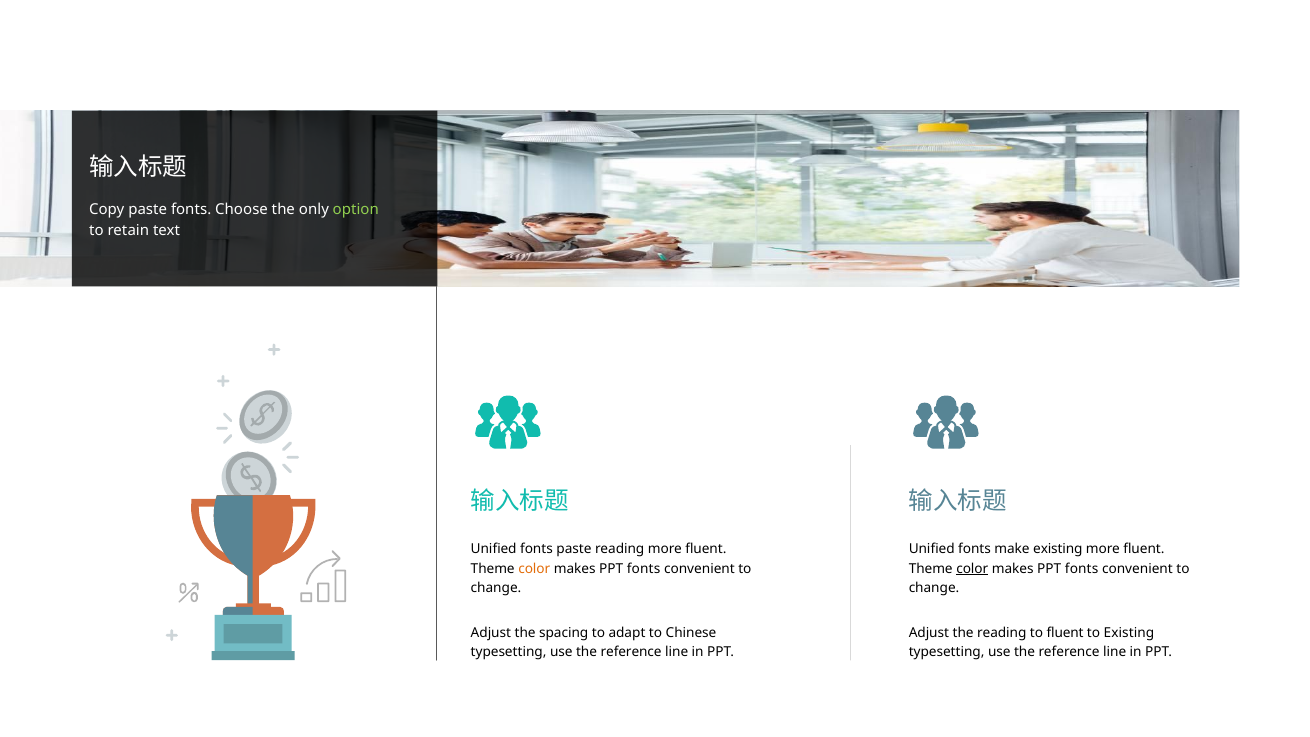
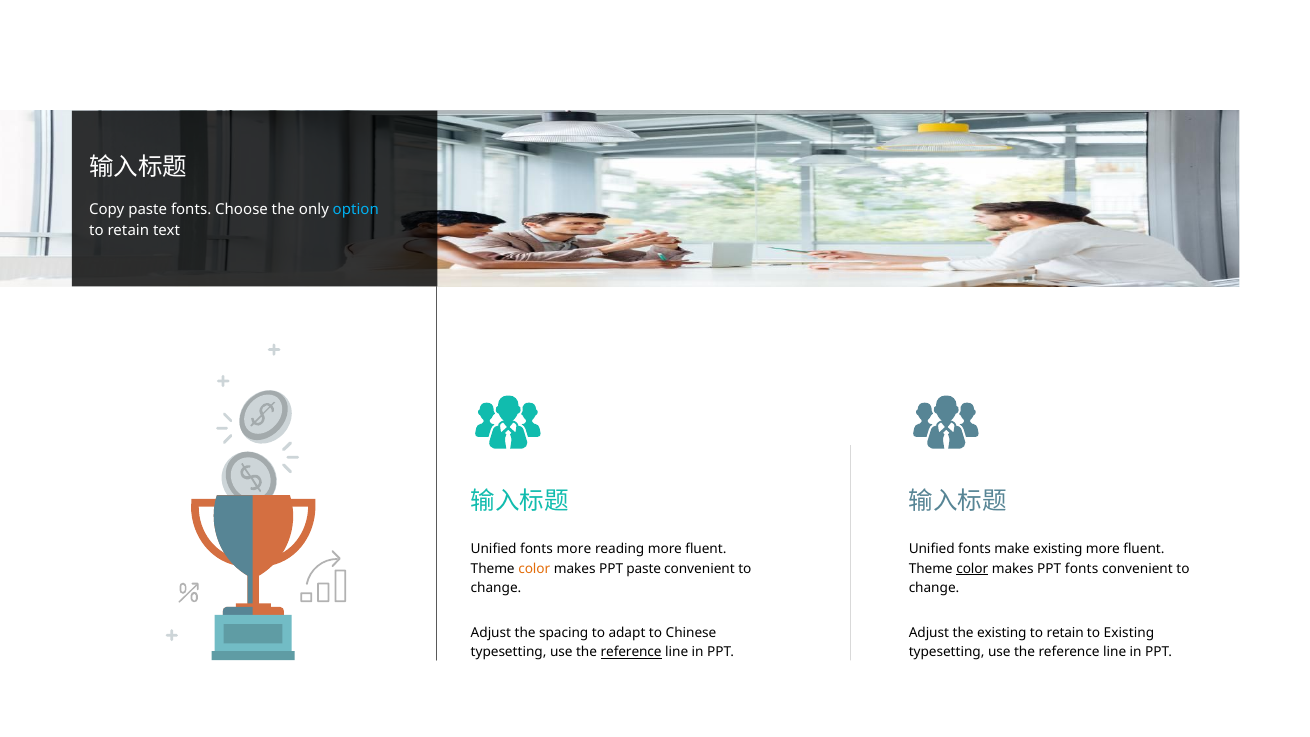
option colour: light green -> light blue (356, 209)
fonts paste: paste -> more (574, 549)
fonts: fonts -> paste (644, 569)
the reading: reading -> existing (1002, 632)
fluent: fluent -> retain (1065, 632)
reference underline: none -> present (631, 652)
